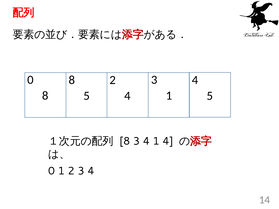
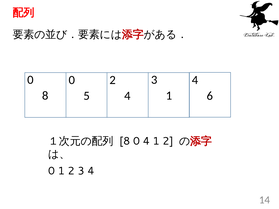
0 8: 8 -> 0 (72, 80)
1 5: 5 -> 6 (210, 96)
8 3: 3 -> 0 (136, 141)
4 1 4: 4 -> 2 (168, 141)
